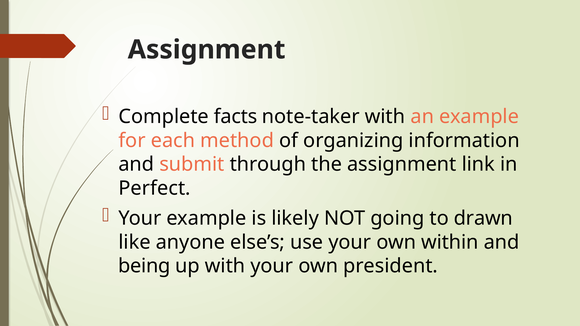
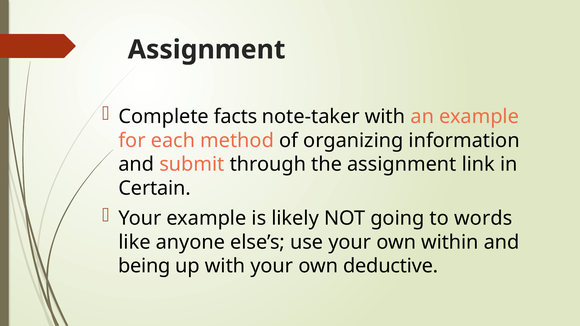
Perfect: Perfect -> Certain (155, 189)
drawn: drawn -> words (483, 218)
president: president -> deductive (391, 266)
